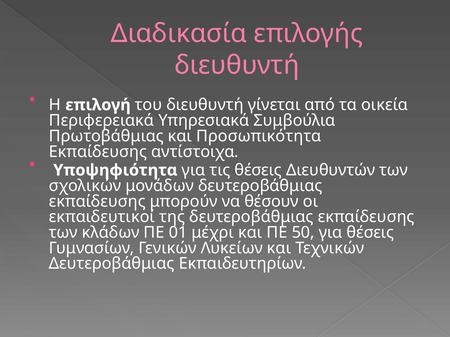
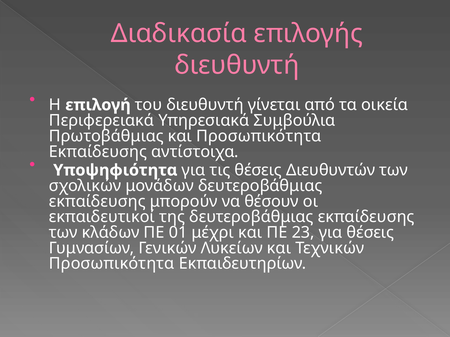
50: 50 -> 23 (303, 233)
Δευτεροβάθμιας: Δευτεροβάθμιας -> Προσωπικότητα (112, 264)
